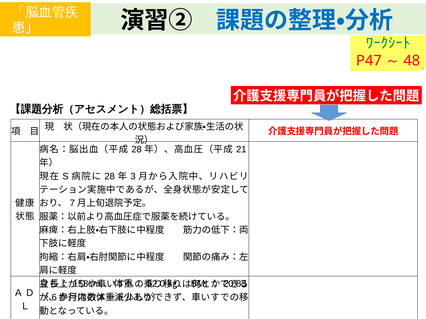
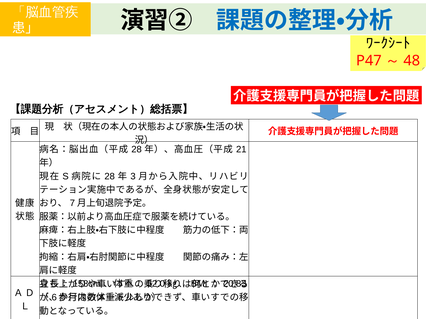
ﾜｰｸｼｰﾄ colour: green -> black (388, 43)
